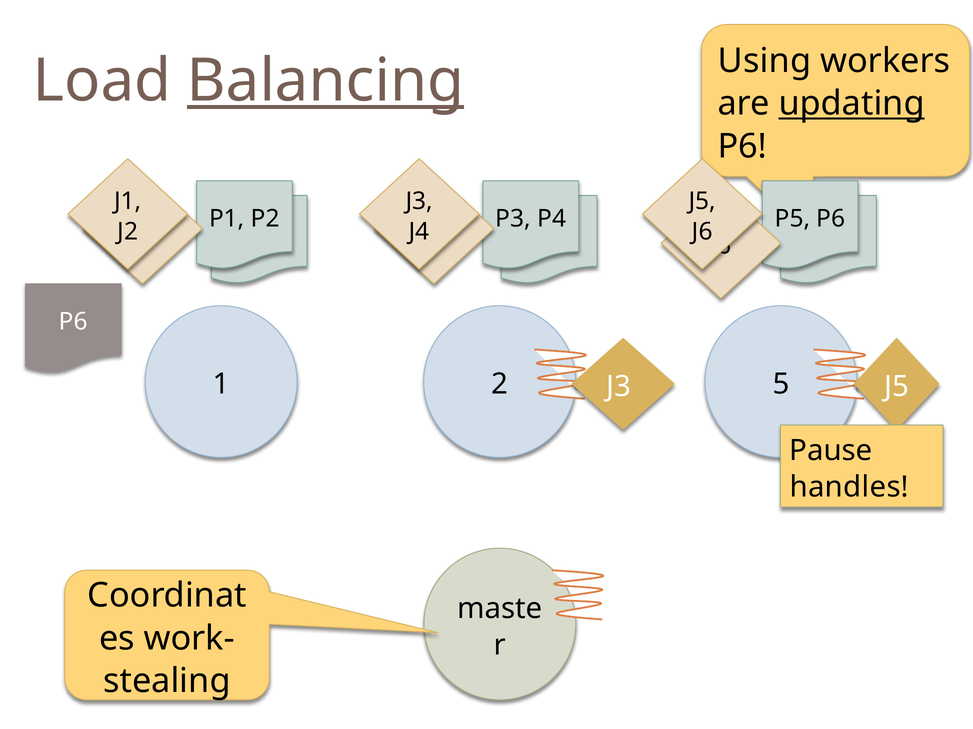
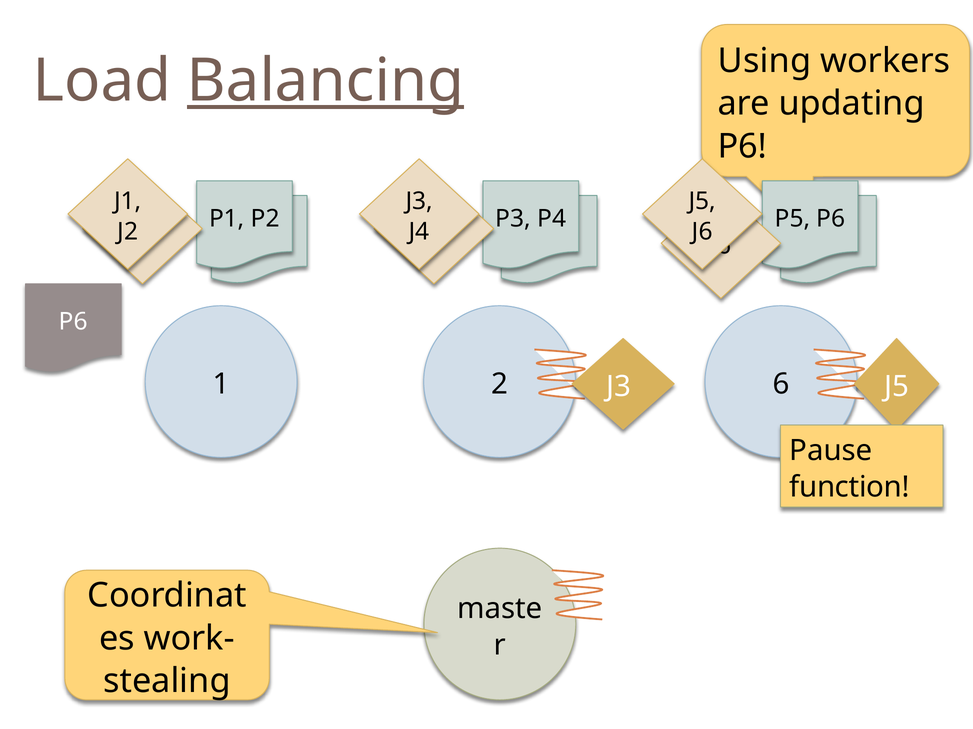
updating underline: present -> none (852, 104)
5: 5 -> 6 (781, 385)
handles: handles -> function (850, 488)
